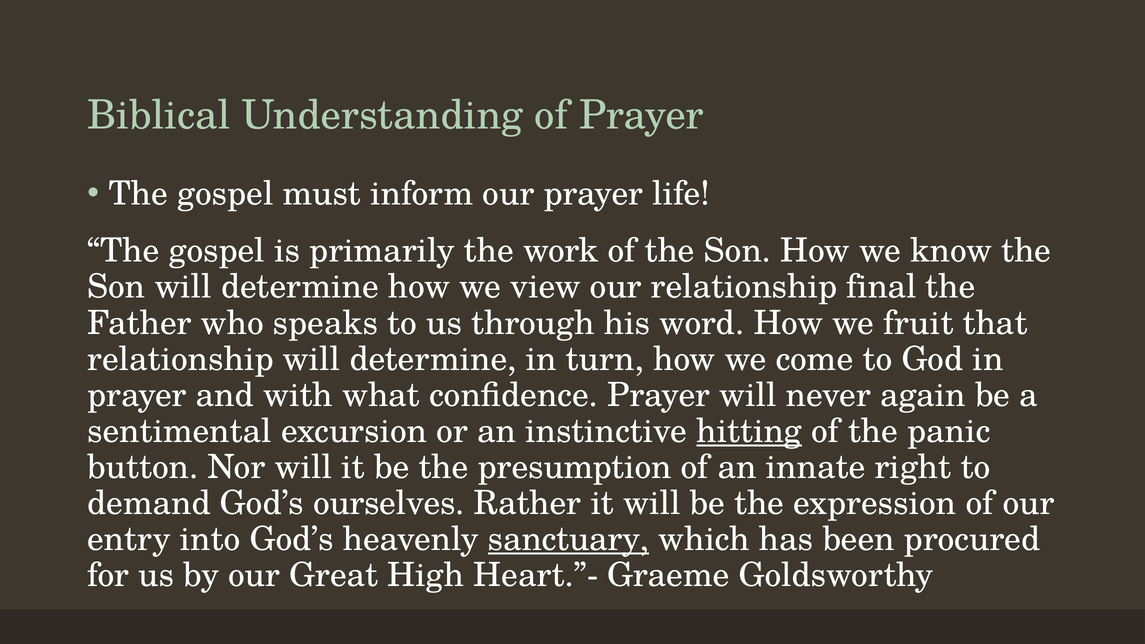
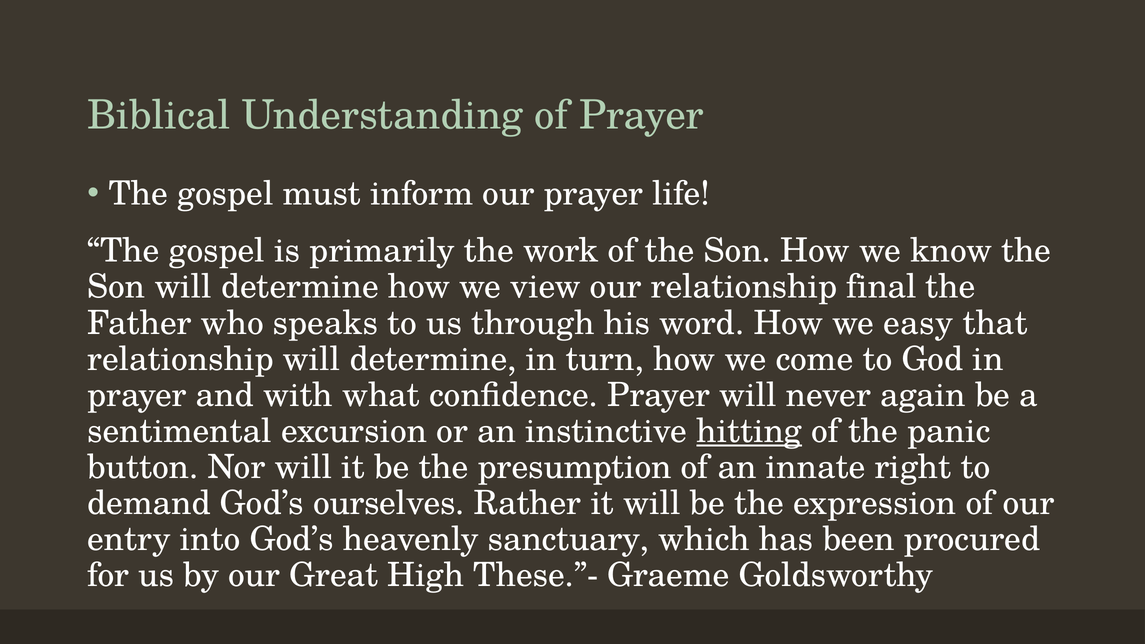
fruit: fruit -> easy (918, 323)
sanctuary underline: present -> none (569, 539)
Heart.”-: Heart.”- -> These.”- (536, 575)
